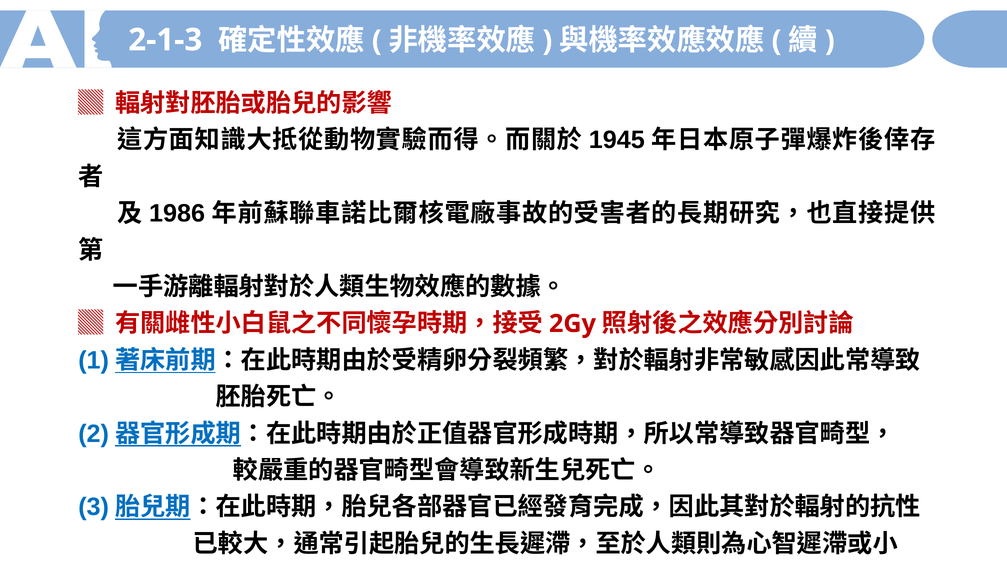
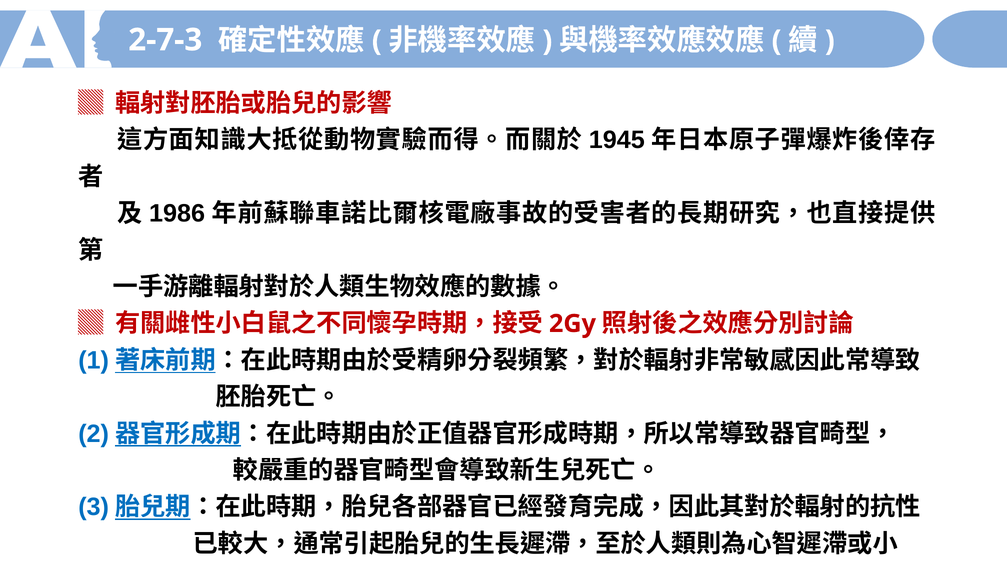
2-1-3: 2-1-3 -> 2-7-3 (165, 40)
